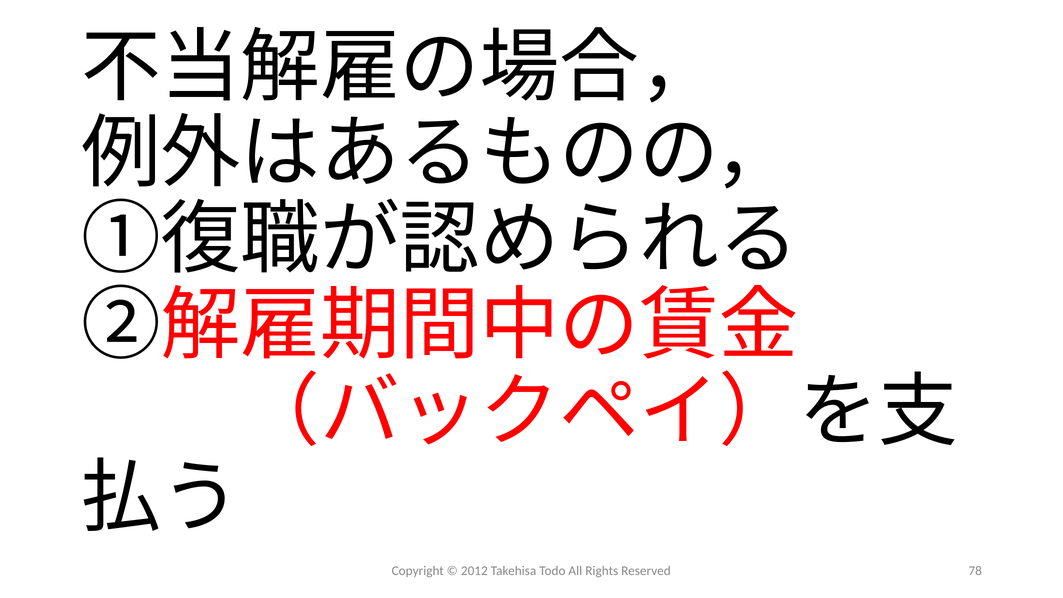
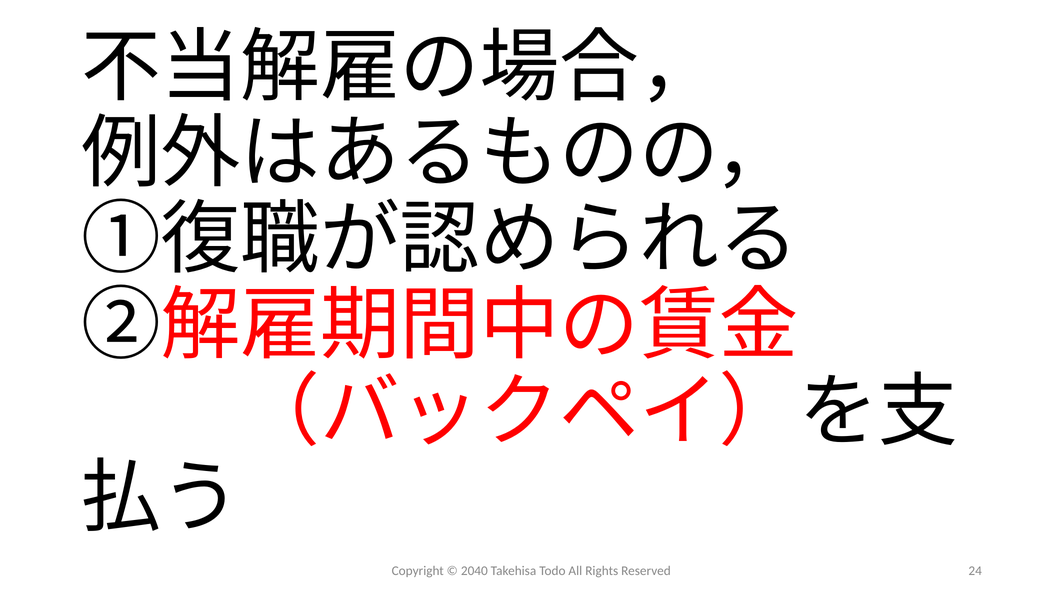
2012: 2012 -> 2040 (474, 571)
78: 78 -> 24 (975, 571)
